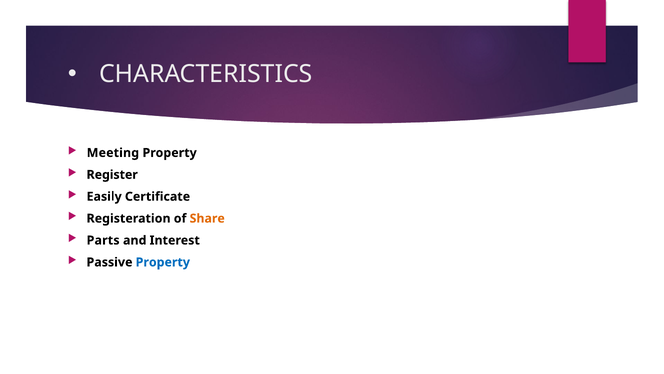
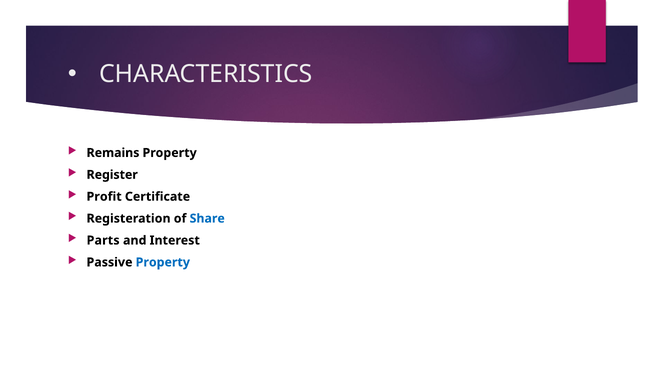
Meeting: Meeting -> Remains (113, 153)
Easily: Easily -> Profit (104, 196)
Share colour: orange -> blue (207, 218)
